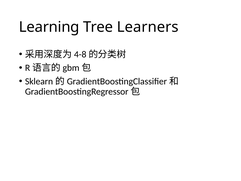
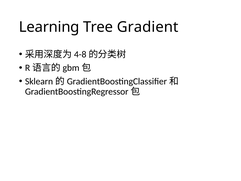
Learners: Learners -> Gradient (148, 27)
